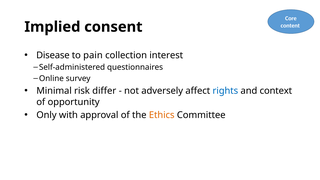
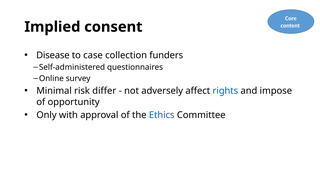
pain: pain -> case (93, 55)
interest: interest -> funders (166, 55)
context: context -> impose (276, 91)
Ethics colour: orange -> blue (162, 115)
